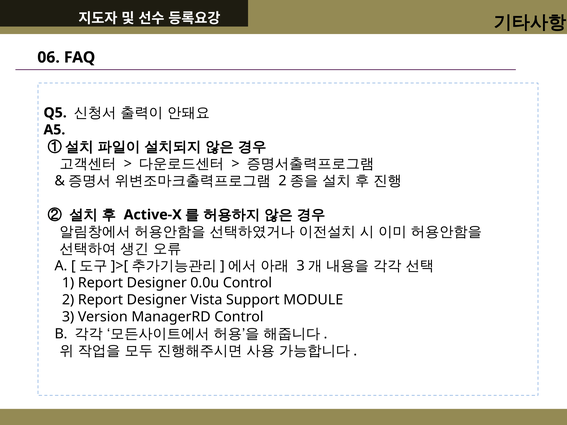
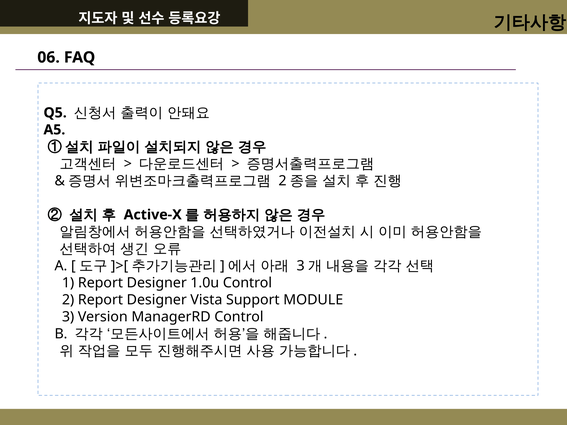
0.0u: 0.0u -> 1.0u (205, 283)
